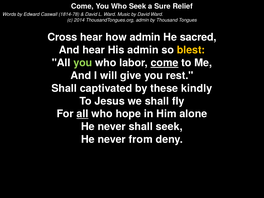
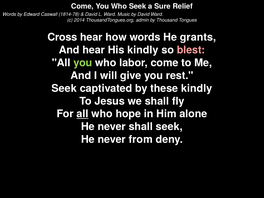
how admin: admin -> words (145, 37)
sacred: sacred -> grants (198, 37)
His admin: admin -> kindly (143, 50)
blest colour: yellow -> pink (191, 50)
come underline: present -> none (165, 63)
Shall: Shall -> Seek (64, 88)
